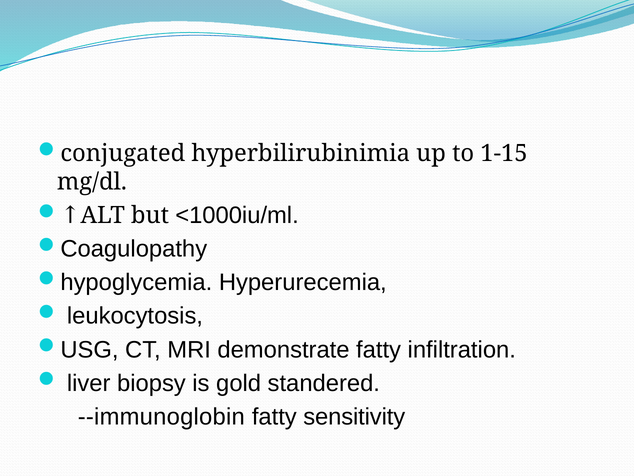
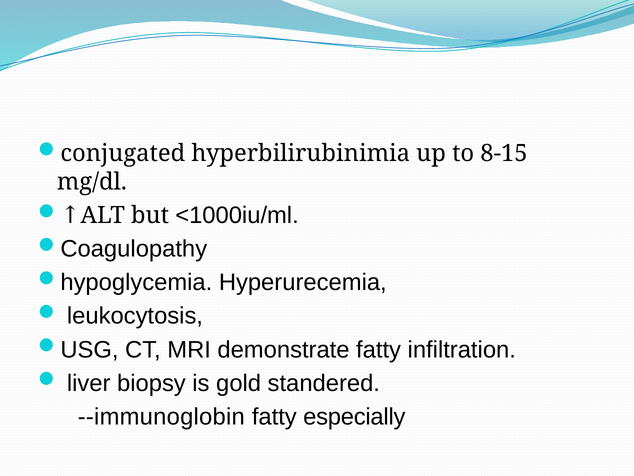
1-15: 1-15 -> 8-15 (504, 153)
sensitivity: sensitivity -> especially (354, 416)
